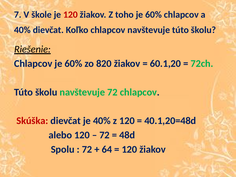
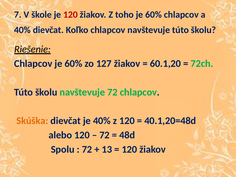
820: 820 -> 127 (104, 64)
Skúška colour: red -> orange (32, 121)
64: 64 -> 13 (107, 149)
